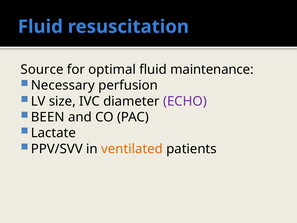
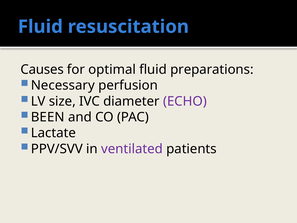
Source: Source -> Causes (42, 69)
maintenance: maintenance -> preparations (212, 69)
ventilated colour: orange -> purple (132, 149)
